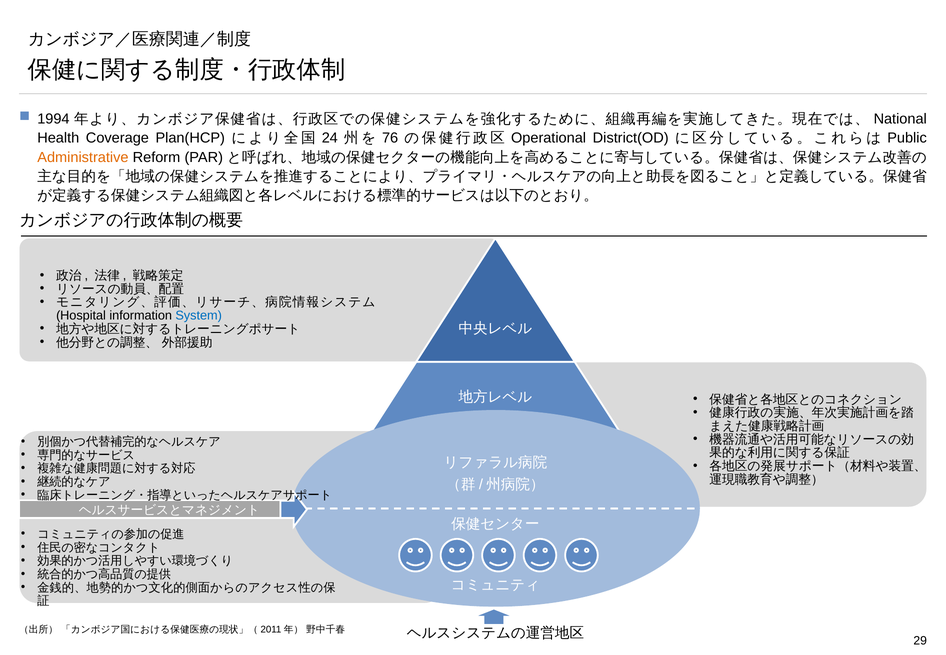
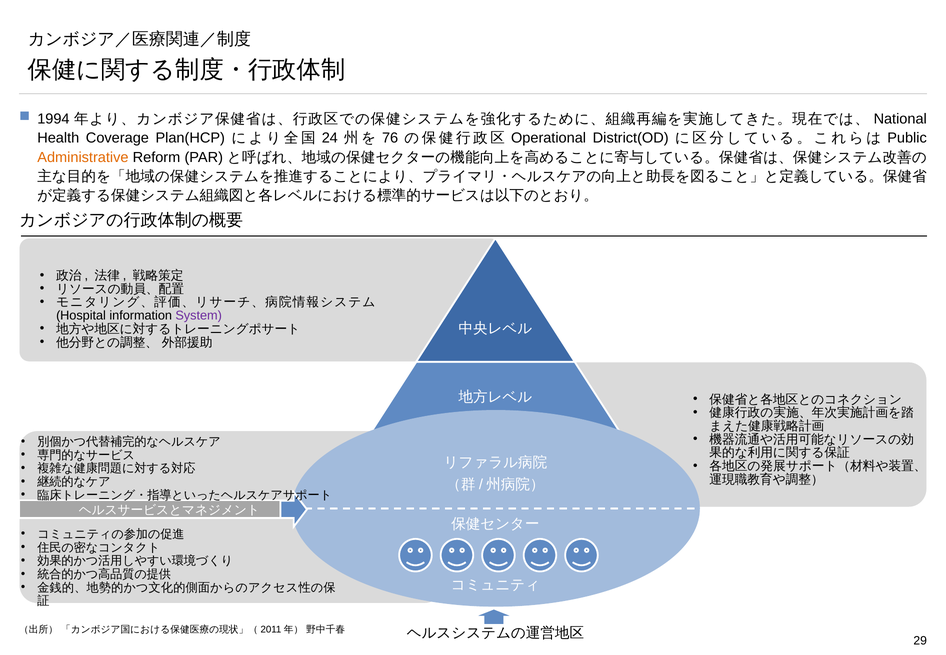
System colour: blue -> purple (199, 316)
